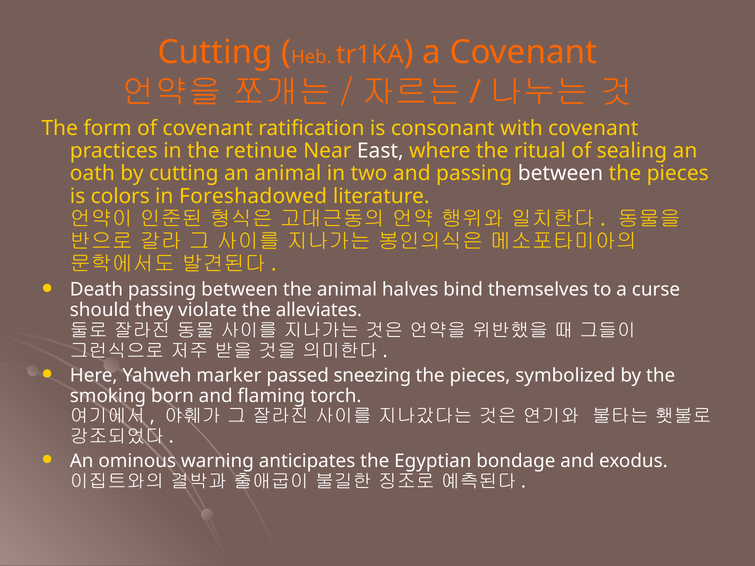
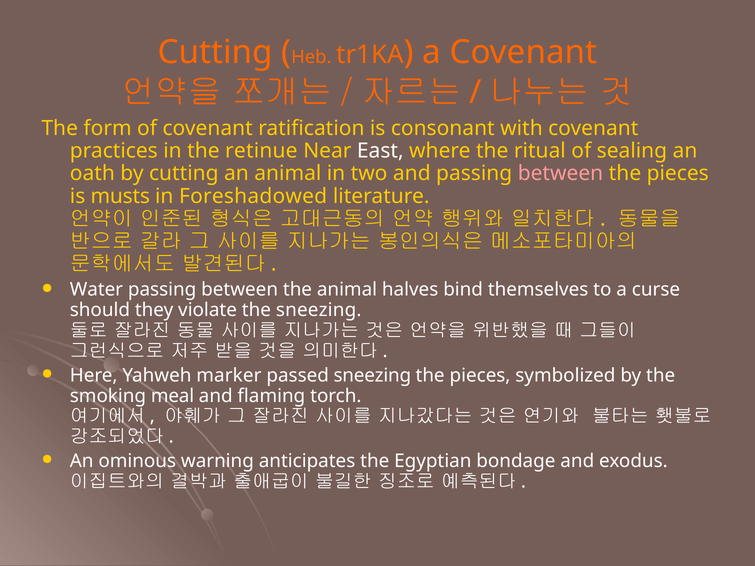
between colour: white -> pink (560, 174)
colors: colors -> musts (120, 196)
Death: Death -> Water (96, 290)
the alleviates: alleviates -> sneezing (319, 310)
born: born -> meal (173, 396)
